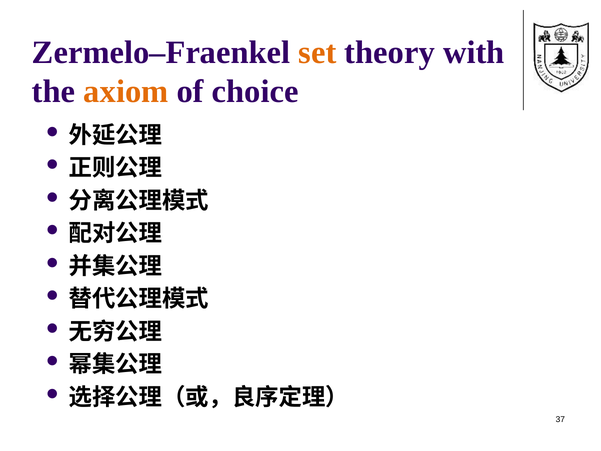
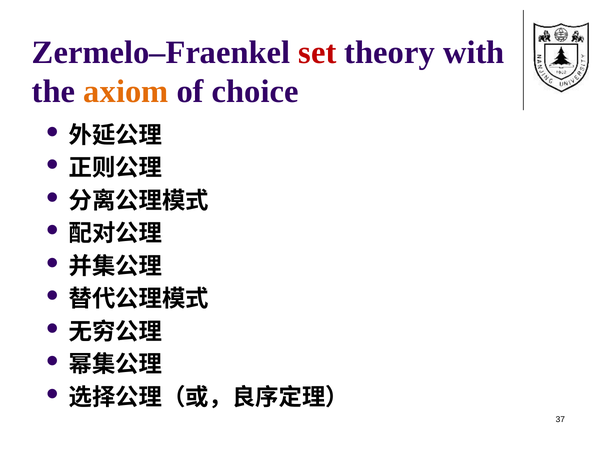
set colour: orange -> red (317, 52)
